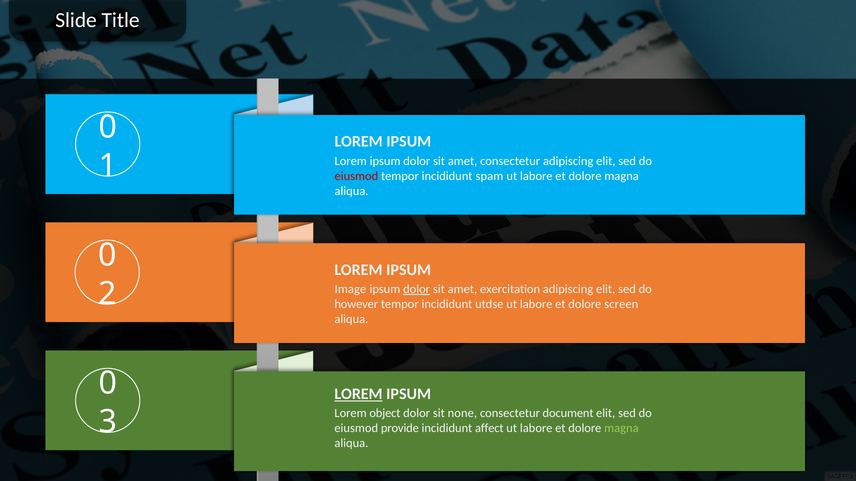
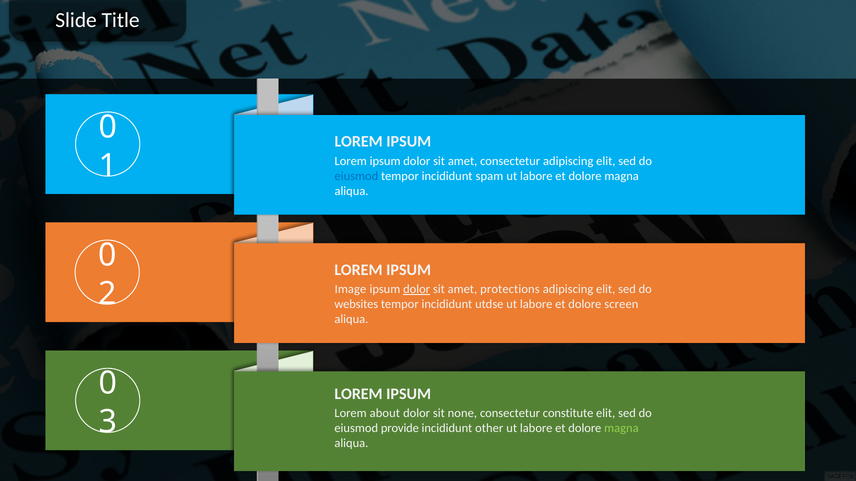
eiusmod colour: red -> blue (356, 176)
exercitation: exercitation -> protections (510, 290)
however: however -> websites (356, 304)
LOREM underline: present -> none (359, 394)
object: object -> about (385, 414)
document: document -> constitute (568, 414)
affect: affect -> other (489, 429)
